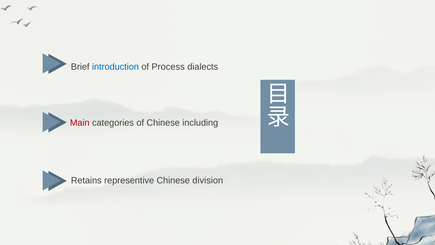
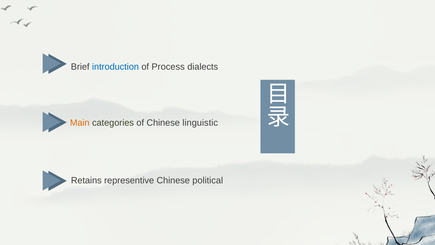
Main colour: red -> orange (80, 123)
including: including -> linguistic (200, 123)
division: division -> political (208, 180)
